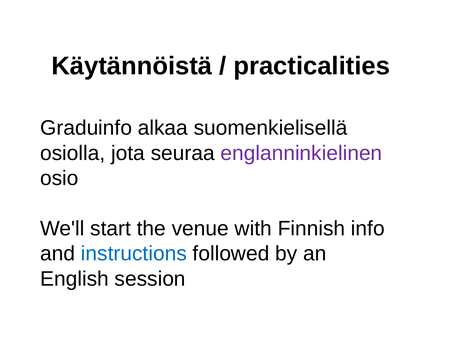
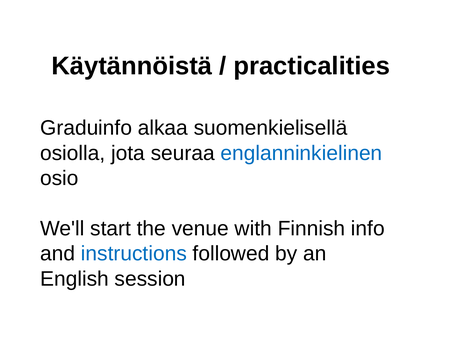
englanninkielinen colour: purple -> blue (301, 153)
